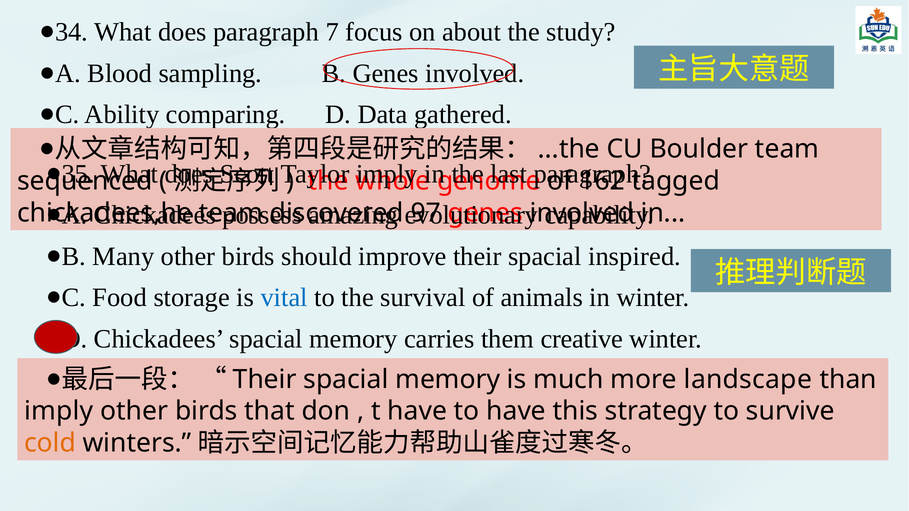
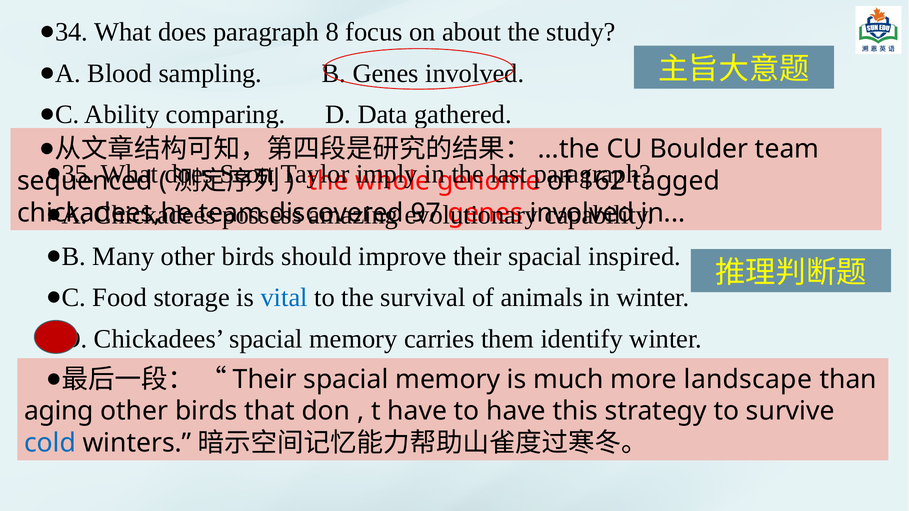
7: 7 -> 8 (332, 32)
creative: creative -> identify (582, 339)
imply: imply -> aging (59, 411)
cold colour: orange -> blue (50, 443)
